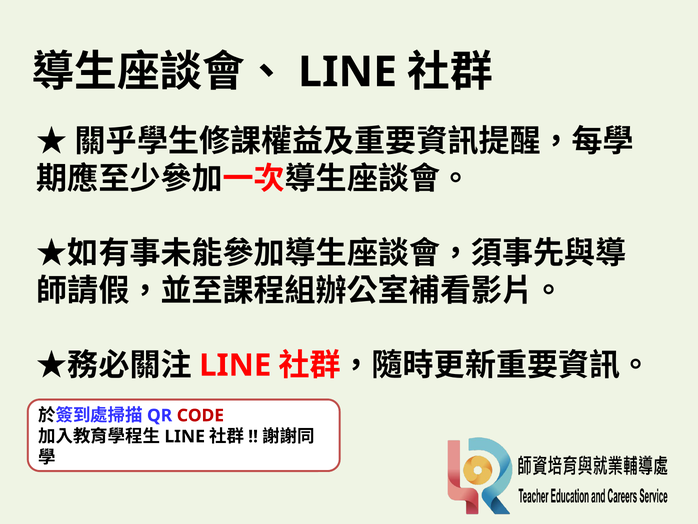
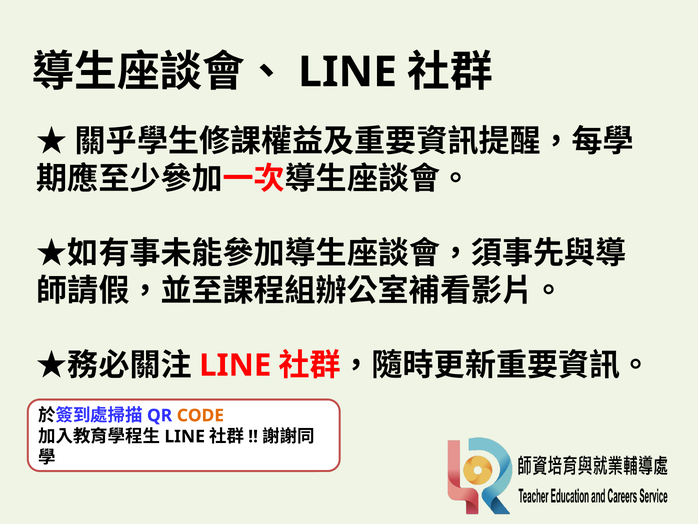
CODE colour: red -> orange (200, 415)
